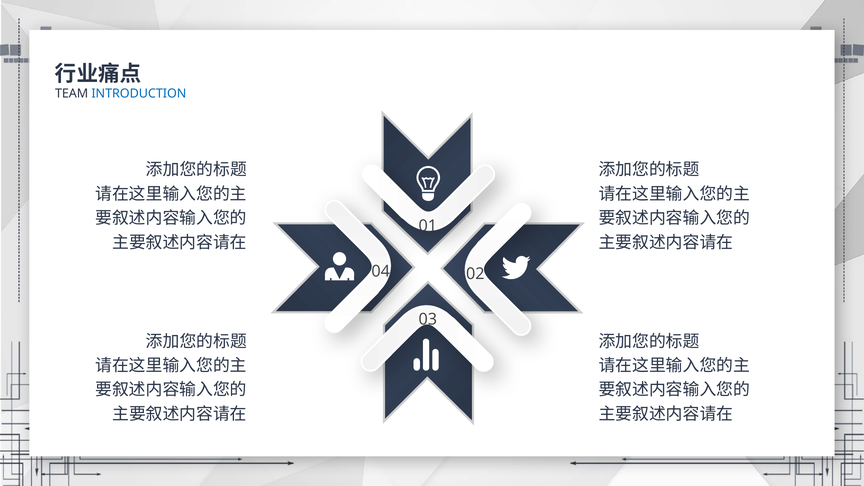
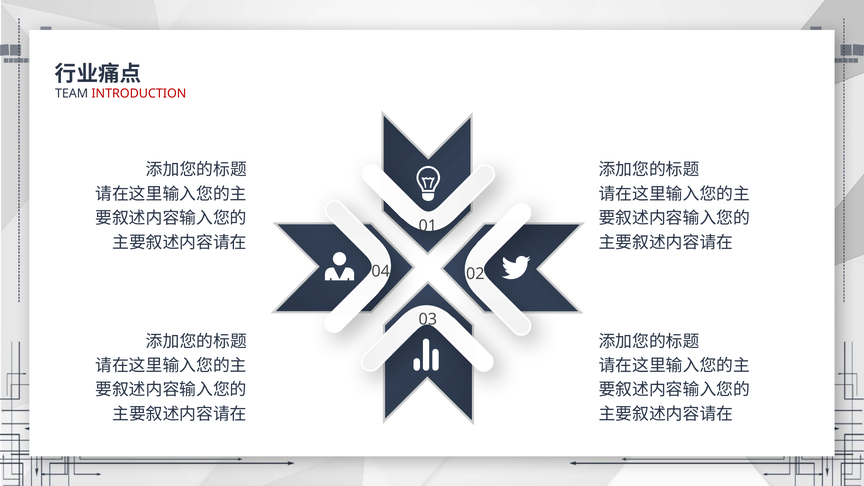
INTRODUCTION colour: blue -> red (139, 94)
